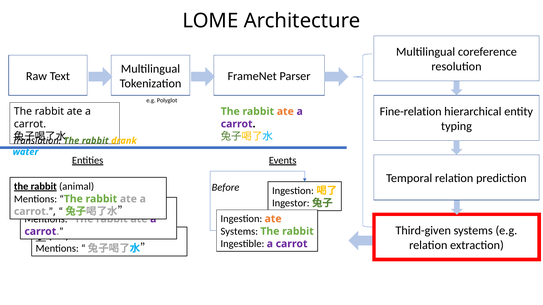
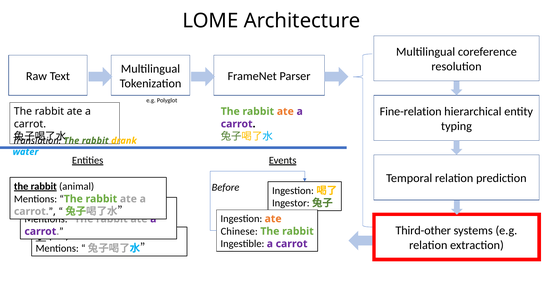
Third-given: Third-given -> Third-other (423, 231)
Systems: Systems -> Chinese (239, 232)
